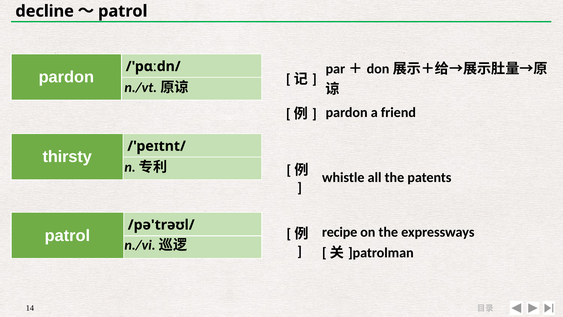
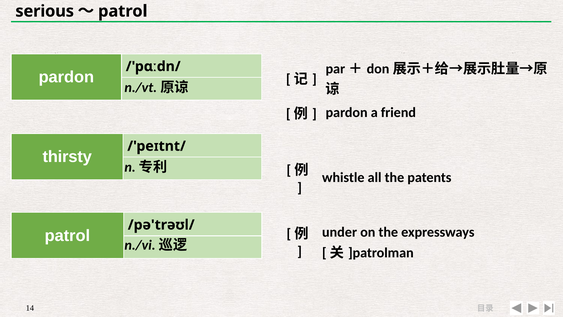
decline: decline -> serious (45, 11)
recipe: recipe -> under (340, 232)
